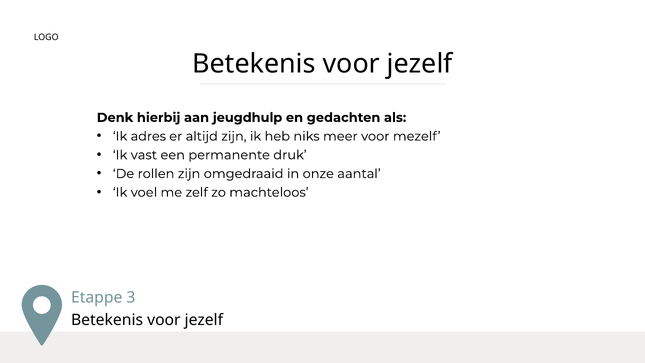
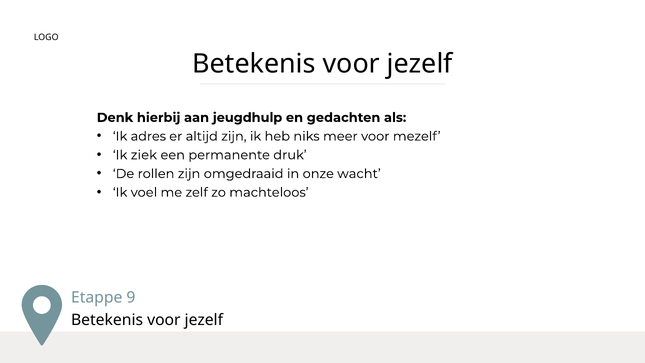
vast: vast -> ziek (144, 155)
aantal: aantal -> wacht (359, 174)
3: 3 -> 9 (131, 297)
